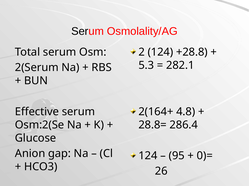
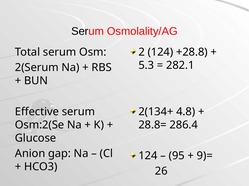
2(164+: 2(164+ -> 2(134+ (156, 112)
0)=: 0)= -> 9)= (205, 156)
